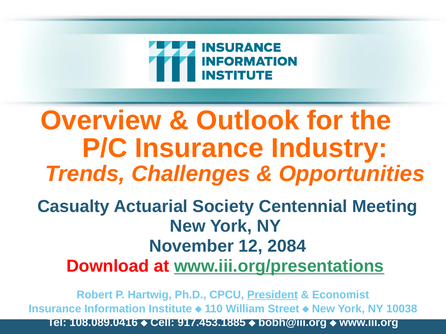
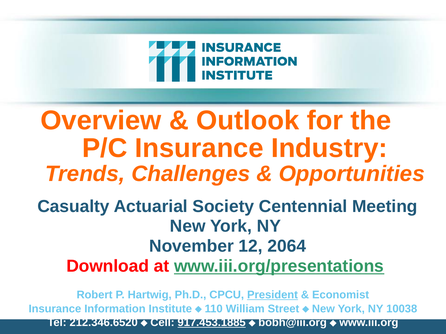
2084: 2084 -> 2064 (287, 247)
108.089.0416: 108.089.0416 -> 212.346.6520 (104, 323)
917.453.1885 underline: none -> present (212, 323)
